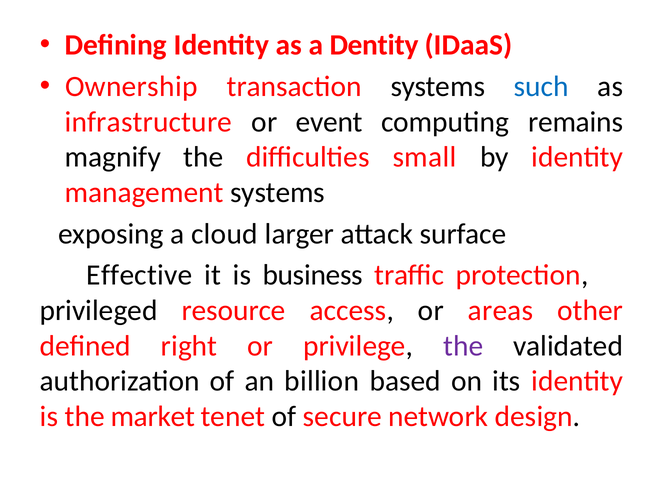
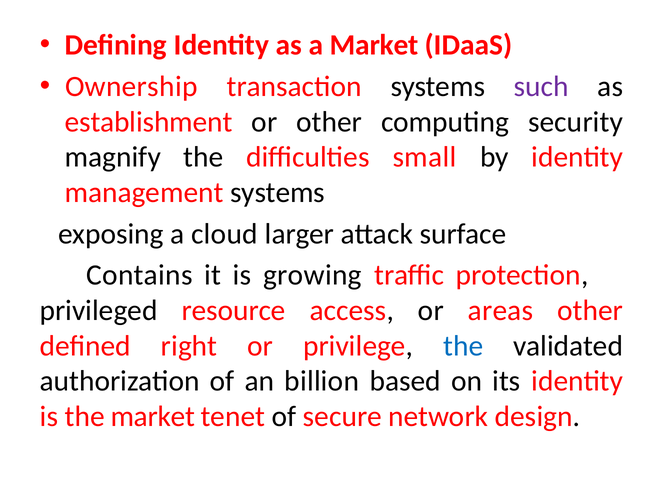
a Dentity: Dentity -> Market (374, 45)
such colour: blue -> purple (541, 86)
infrastructure: infrastructure -> establishment (149, 122)
or event: event -> other (329, 122)
remains: remains -> security (576, 122)
Effective: Effective -> Contains (139, 275)
business: business -> growing (312, 275)
the colour: purple -> blue (463, 346)
